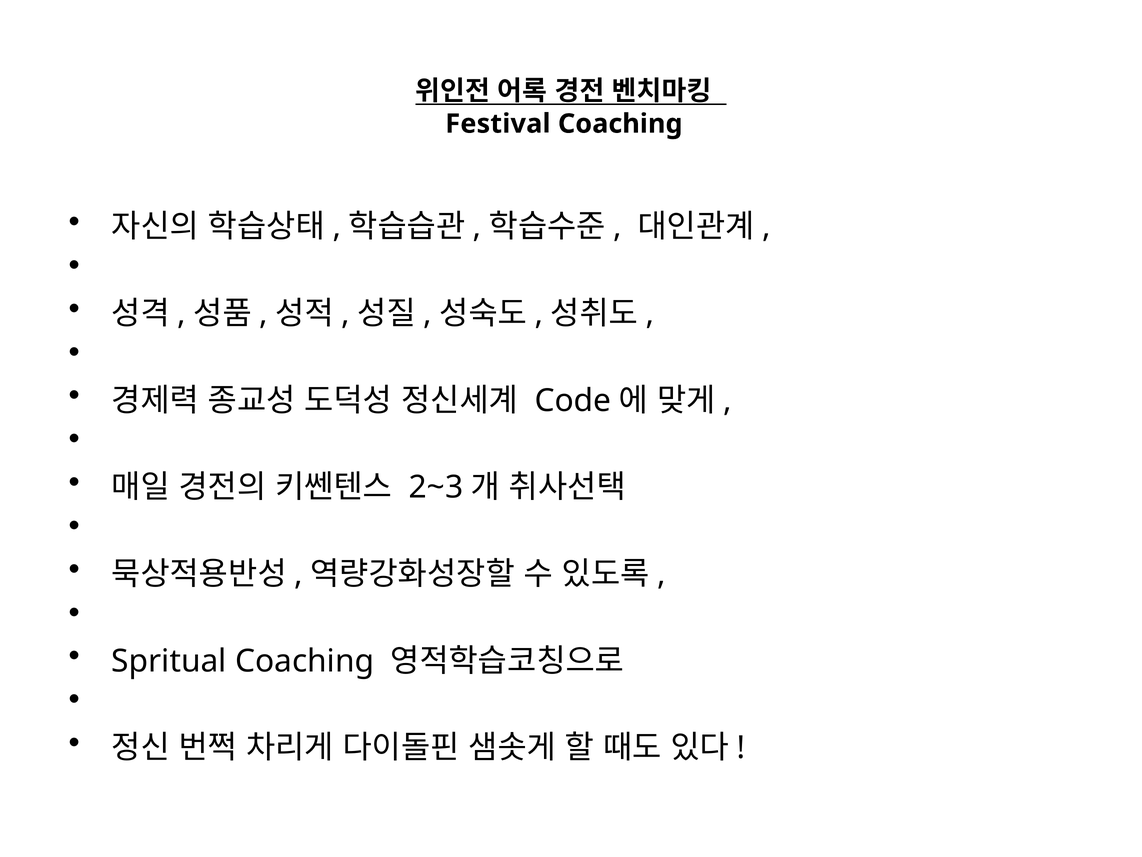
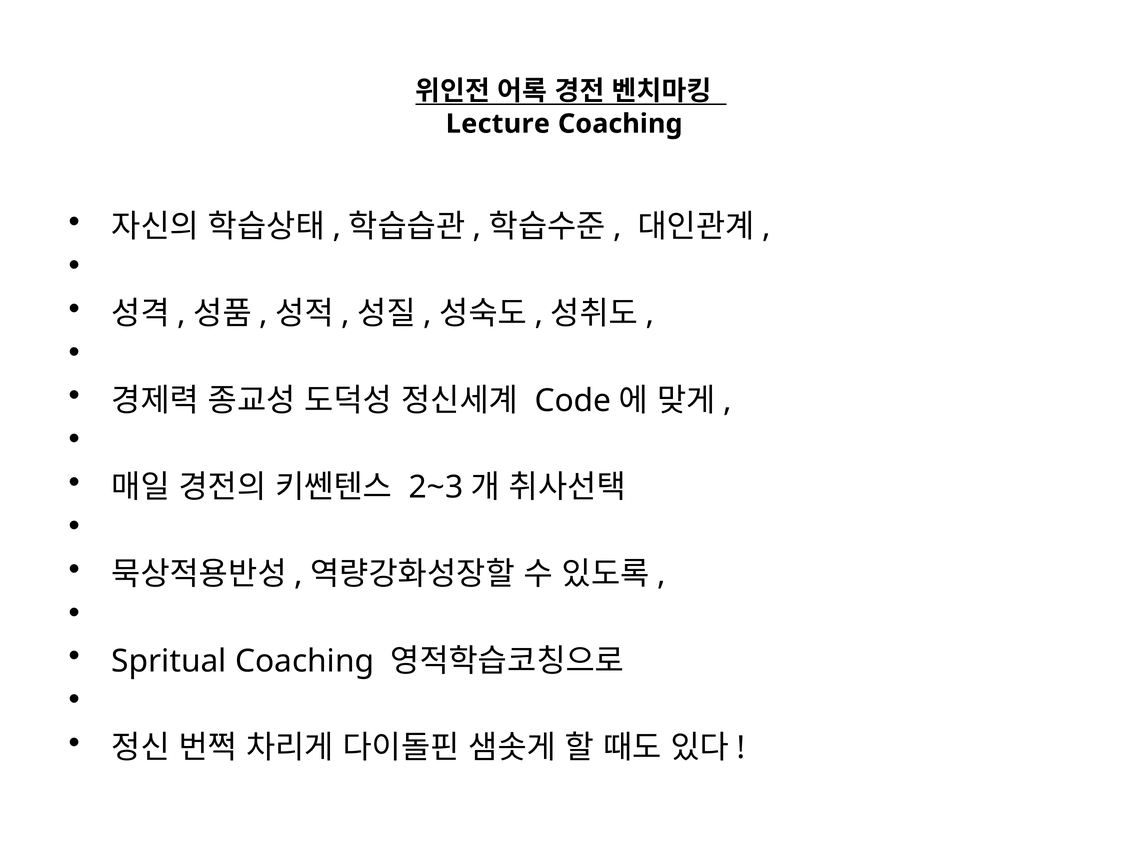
Festival: Festival -> Lecture (498, 124)
